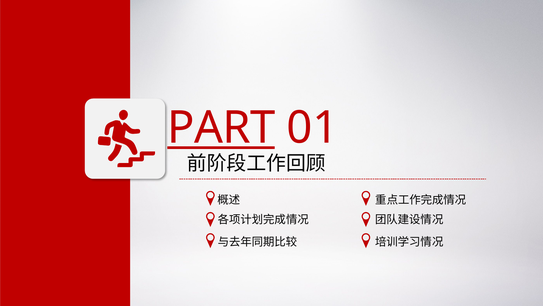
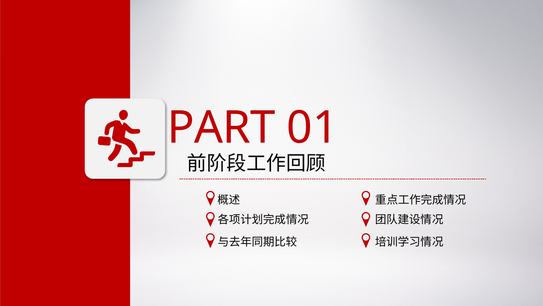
PART underline: present -> none (221, 128)
